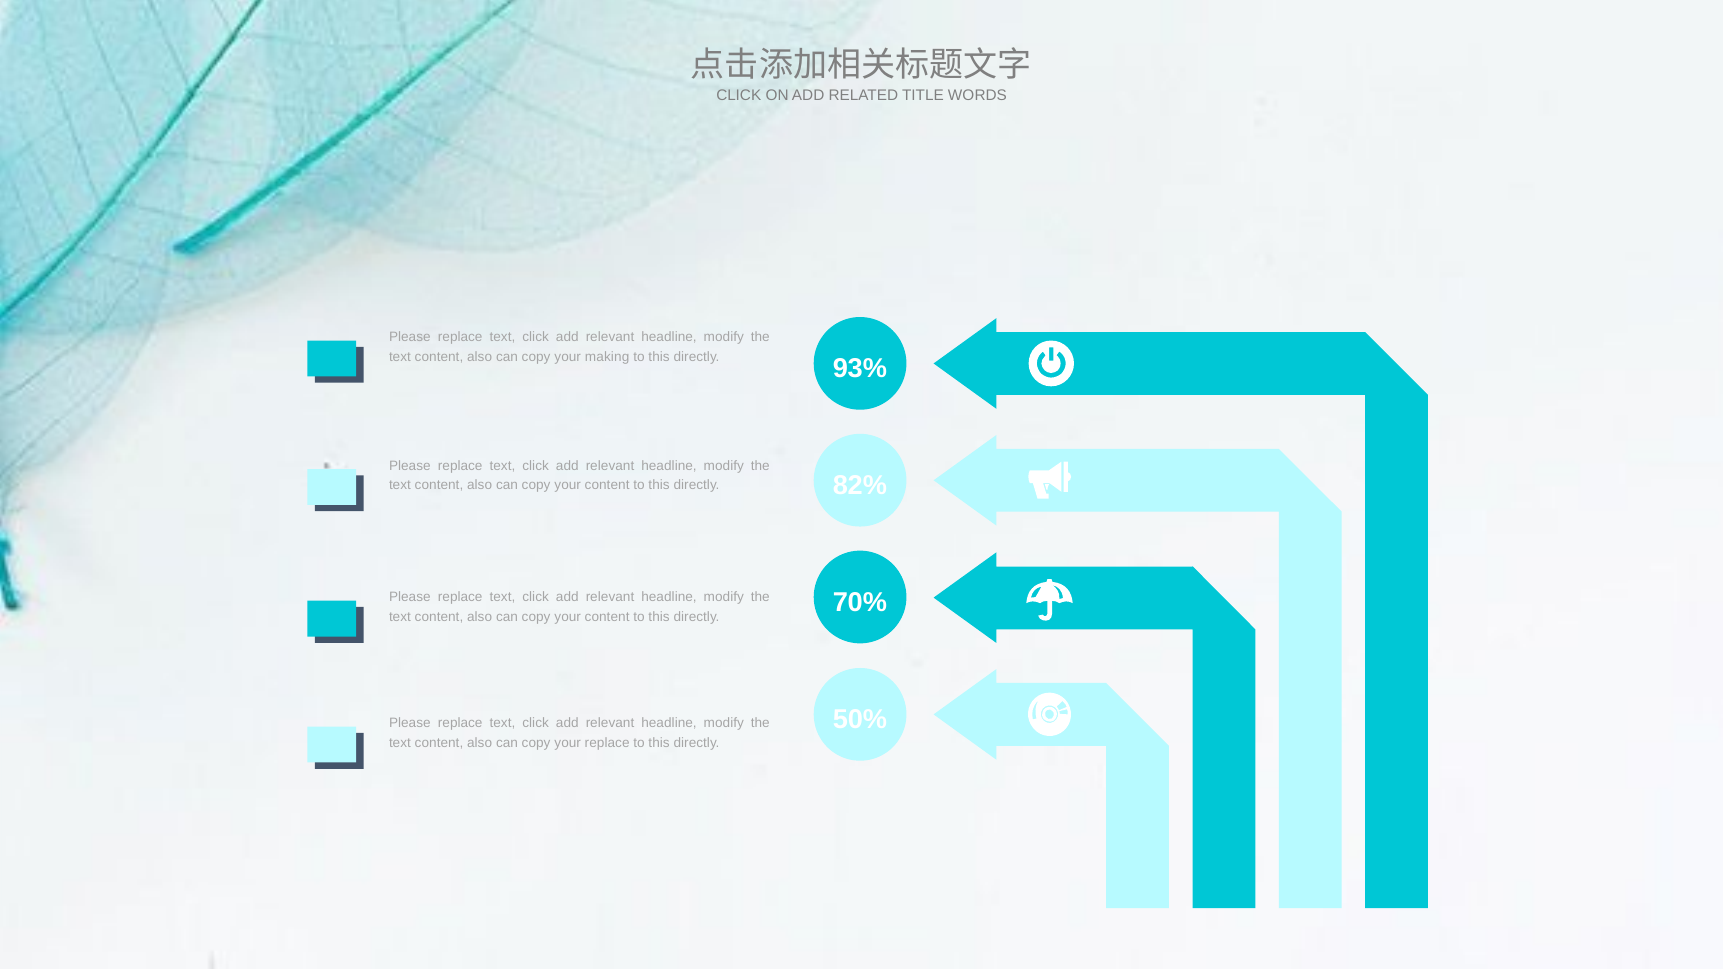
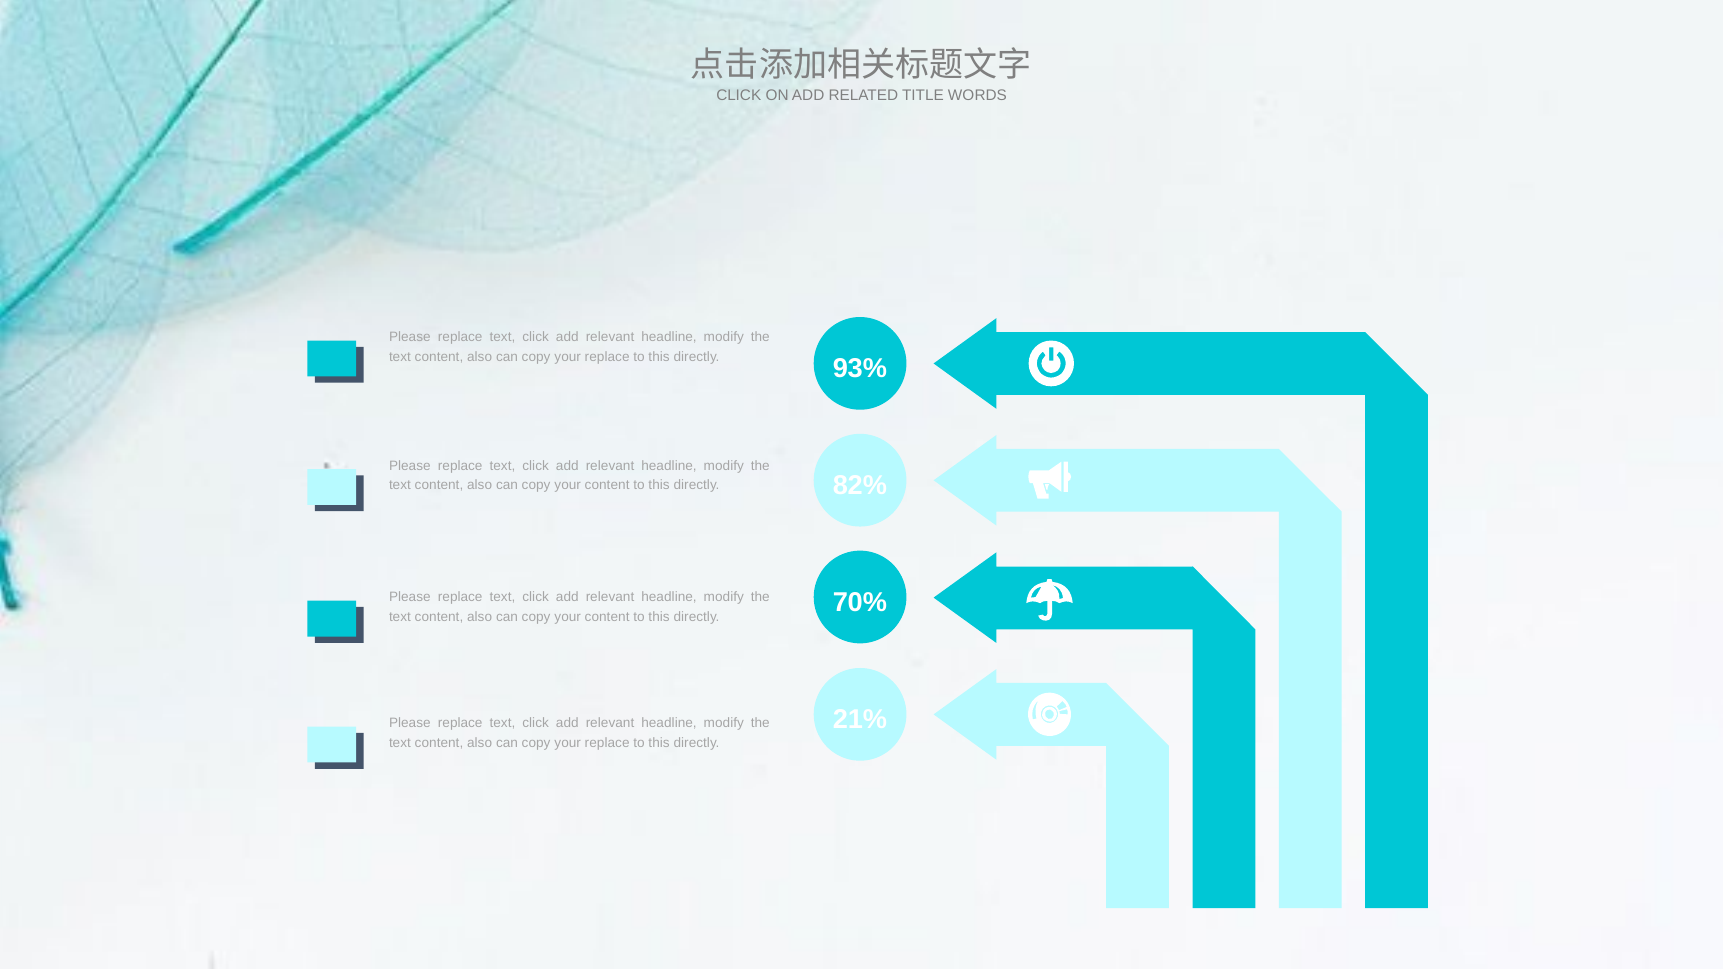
making: making -> replace (607, 357)
50%: 50% -> 21% (860, 719)
